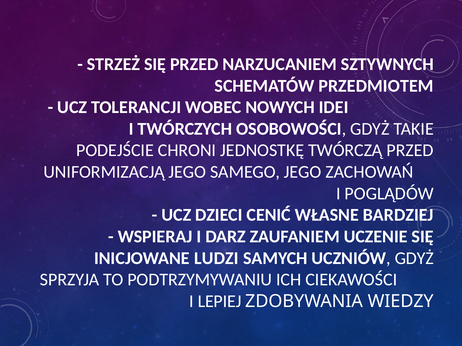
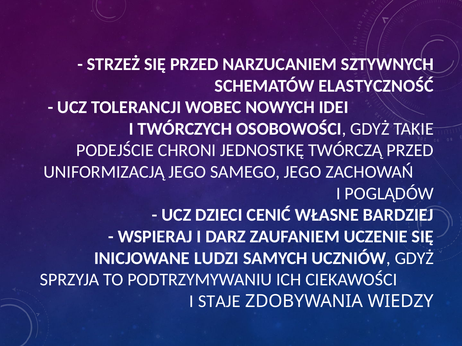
PRZEDMIOTEM: PRZEDMIOTEM -> ELASTYCZNOŚĆ (376, 86)
LEPIEJ: LEPIEJ -> STAJE (219, 302)
